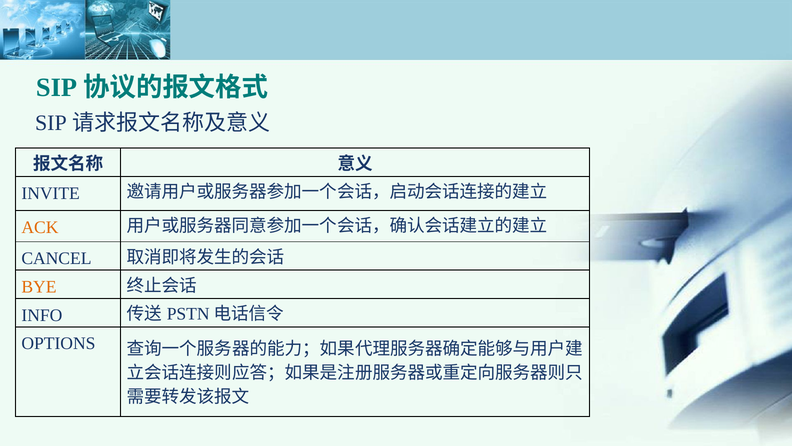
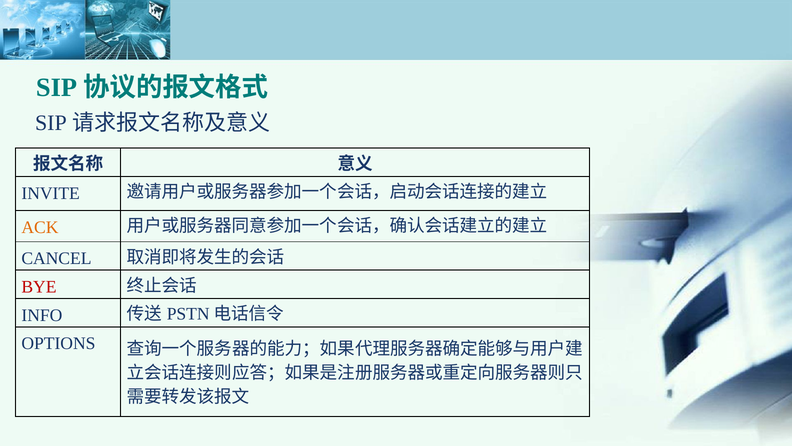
BYE colour: orange -> red (39, 287)
